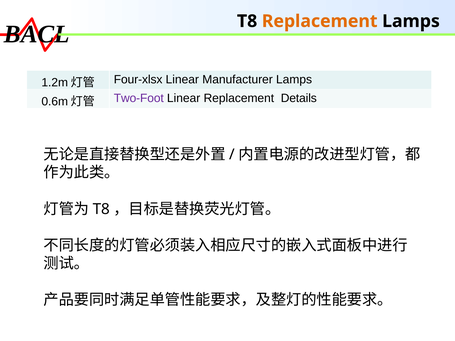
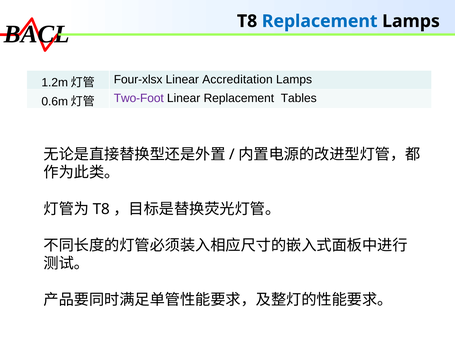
Replacement colour: orange -> blue (320, 21)
Manufacturer: Manufacturer -> Accreditation (237, 79)
Details: Details -> Tables (299, 98)
